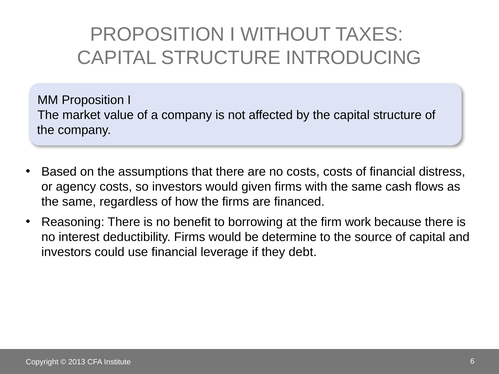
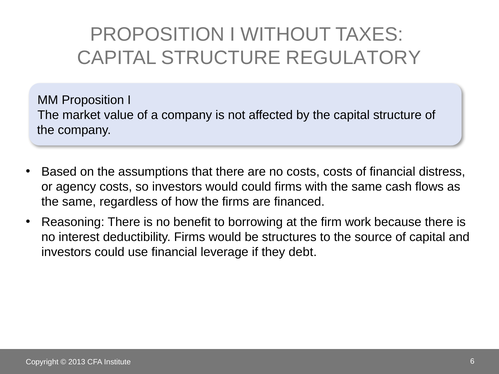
INTRODUCING: INTRODUCING -> REGULATORY (354, 58)
would given: given -> could (256, 187)
determine: determine -> structures (289, 237)
